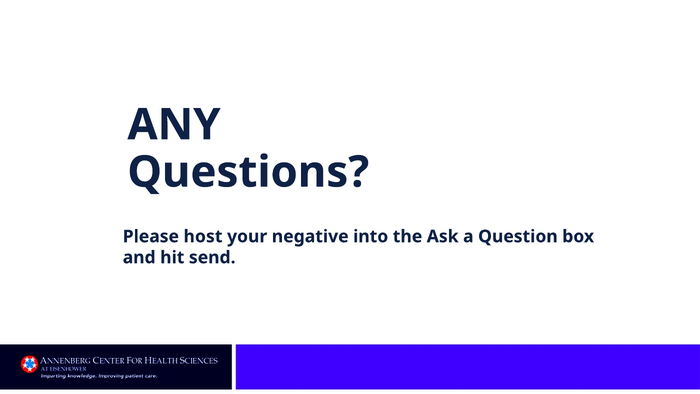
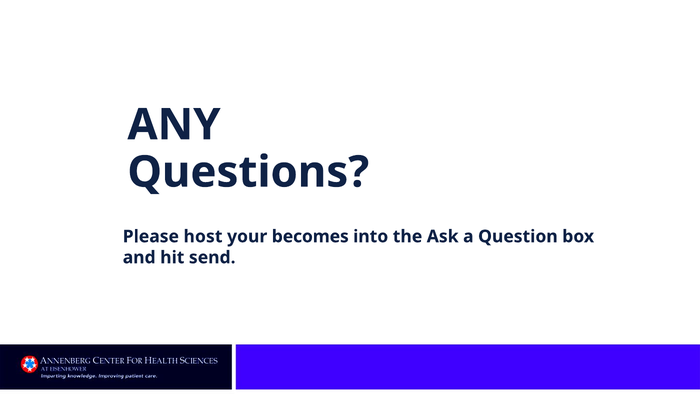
negative: negative -> becomes (310, 236)
